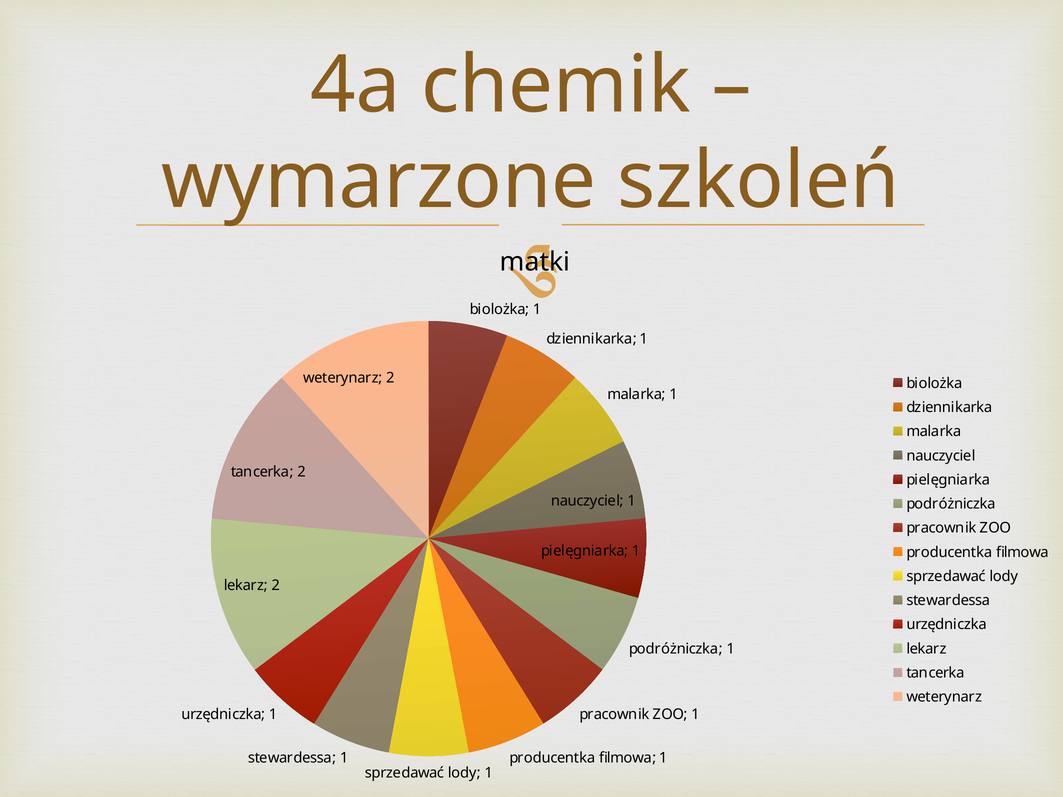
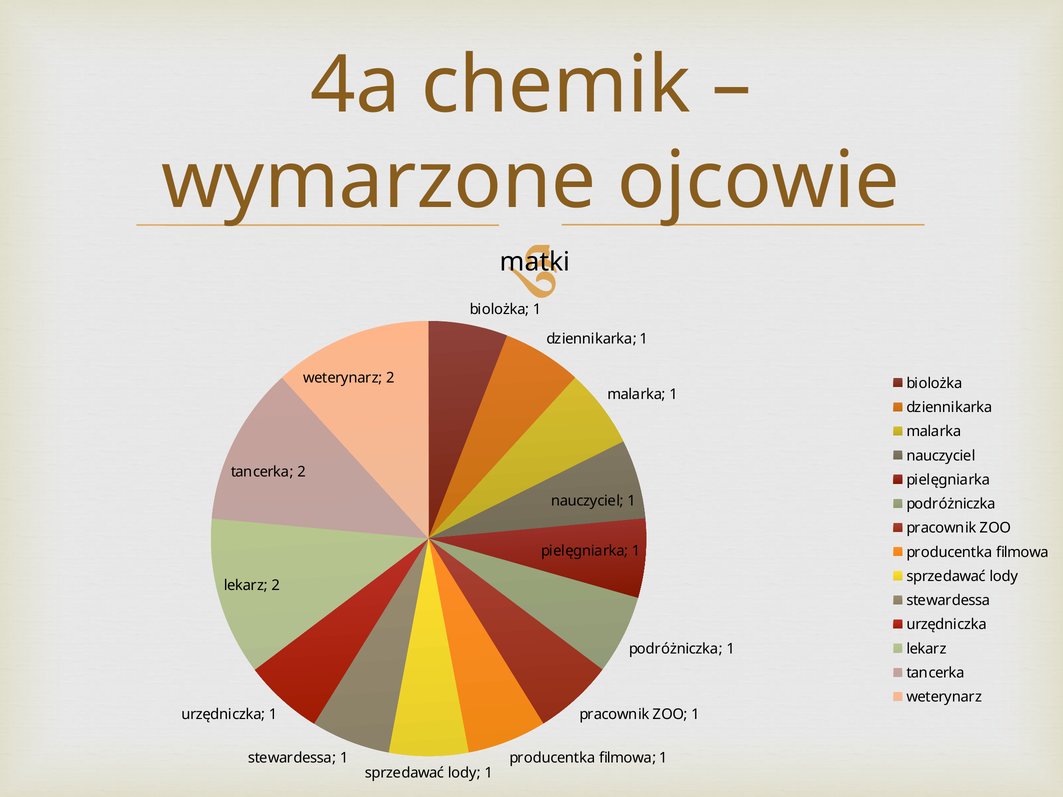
szkoleń: szkoleń -> ojcowie (758, 181)
